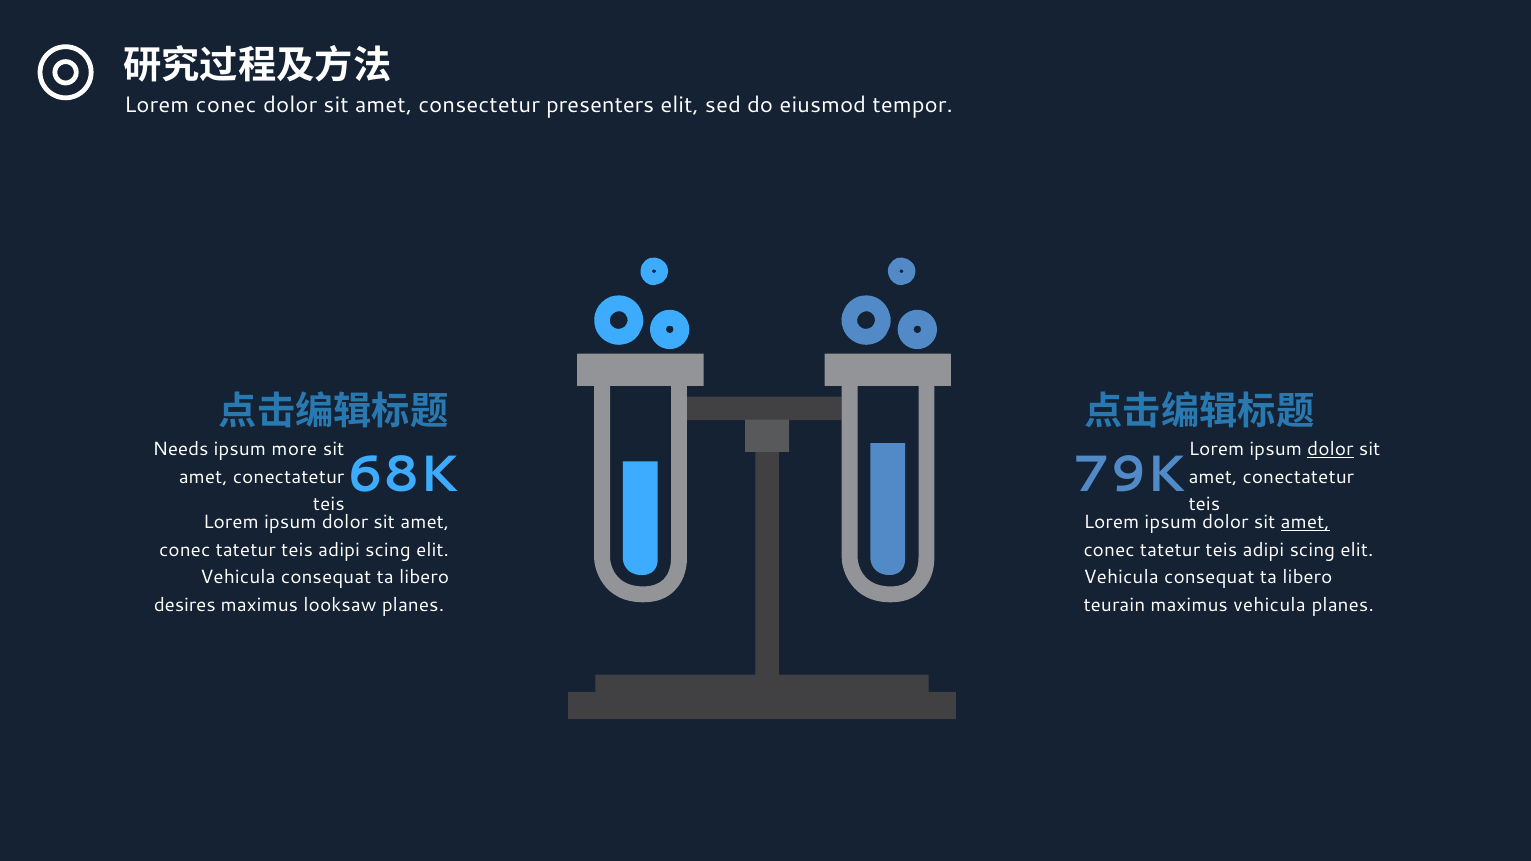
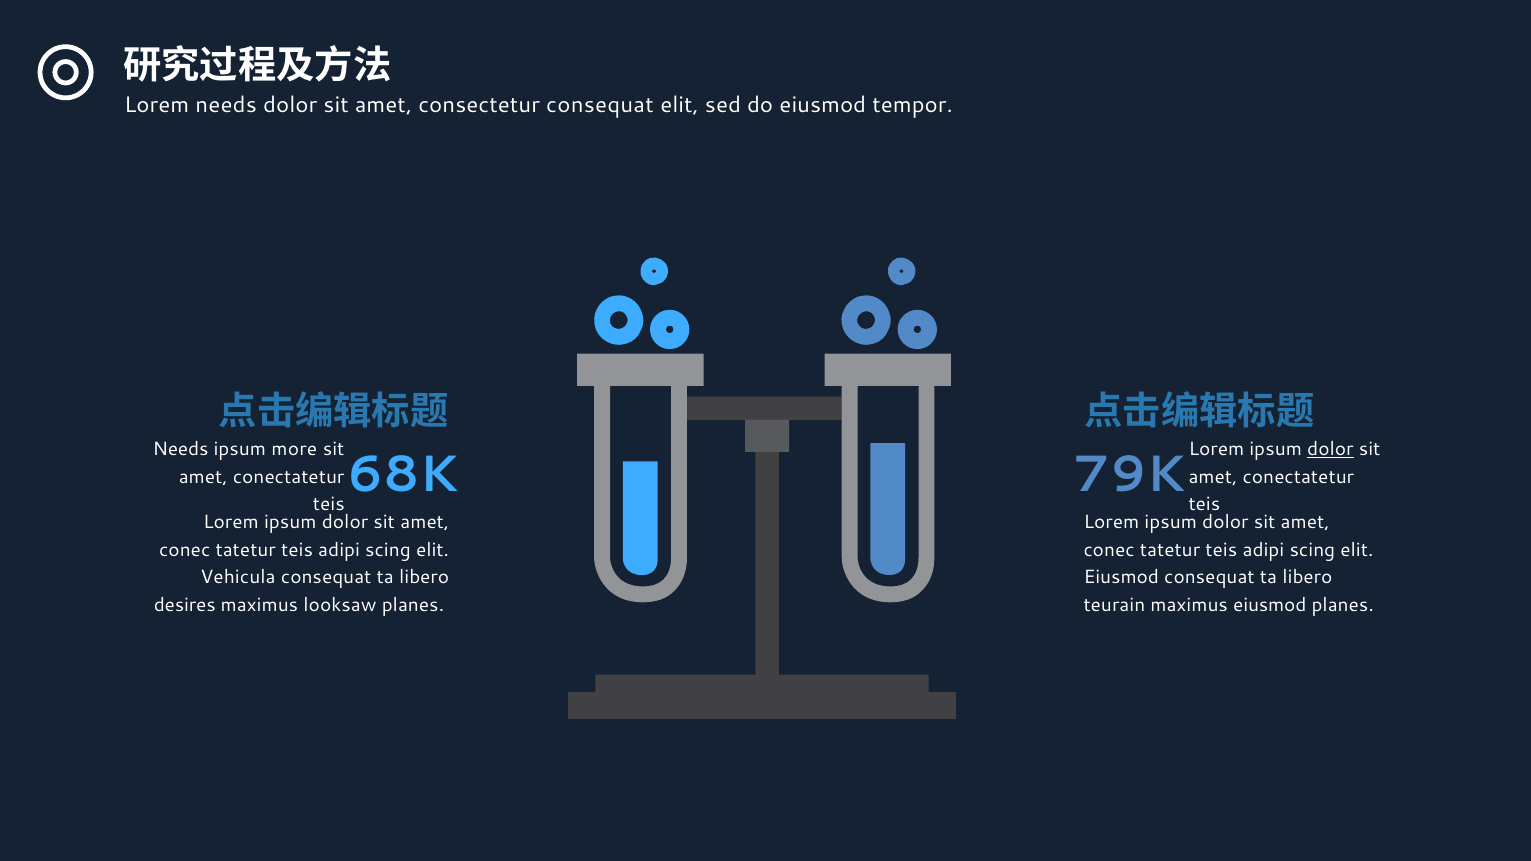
Lorem conec: conec -> needs (226, 105)
consectetur presenters: presenters -> consequat (600, 105)
amet underline: present -> none (1305, 522)
Vehicula: Vehicula -> Eiusmod (1121, 578)
maximus vehicula: vehicula -> eiusmod (1270, 605)
